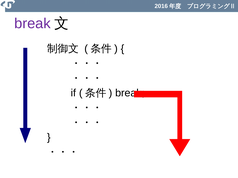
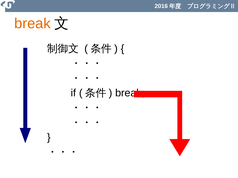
break colour: purple -> orange (32, 23)
